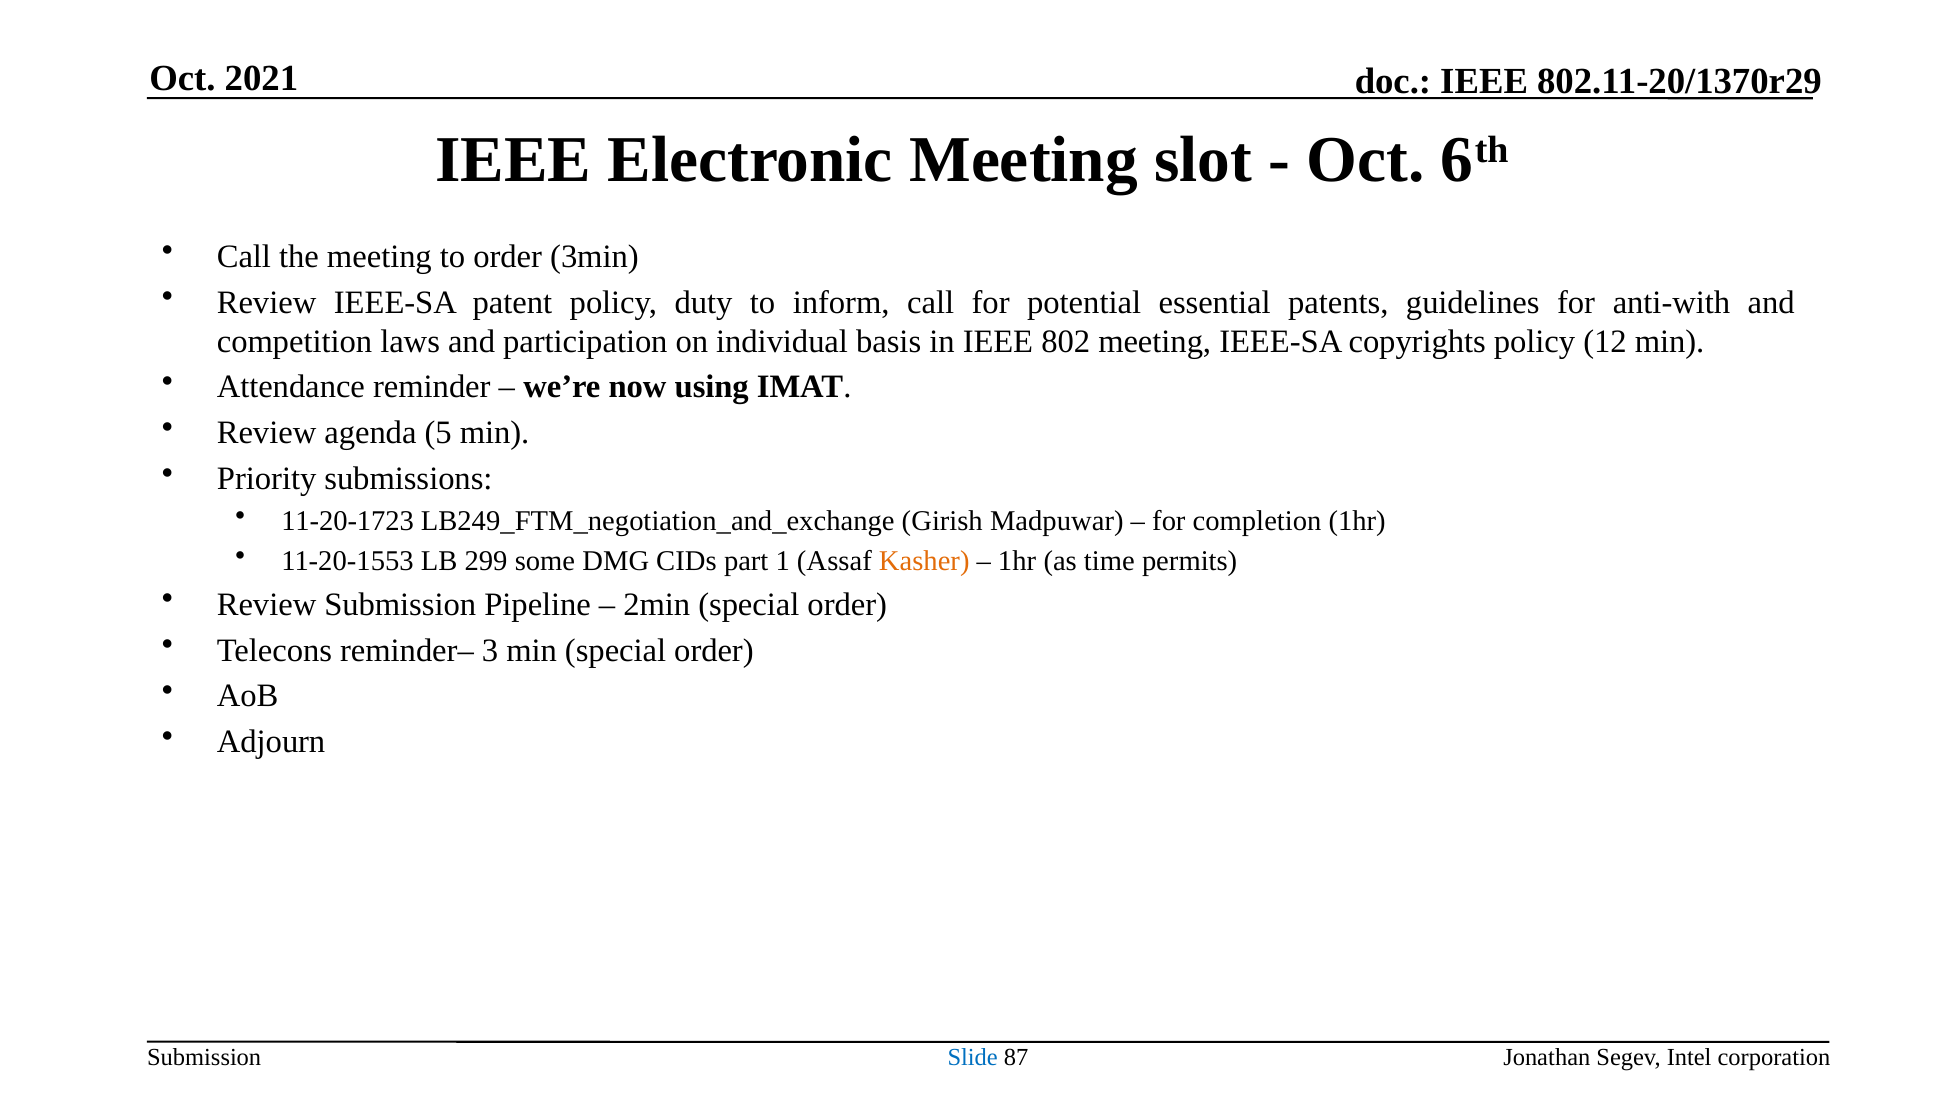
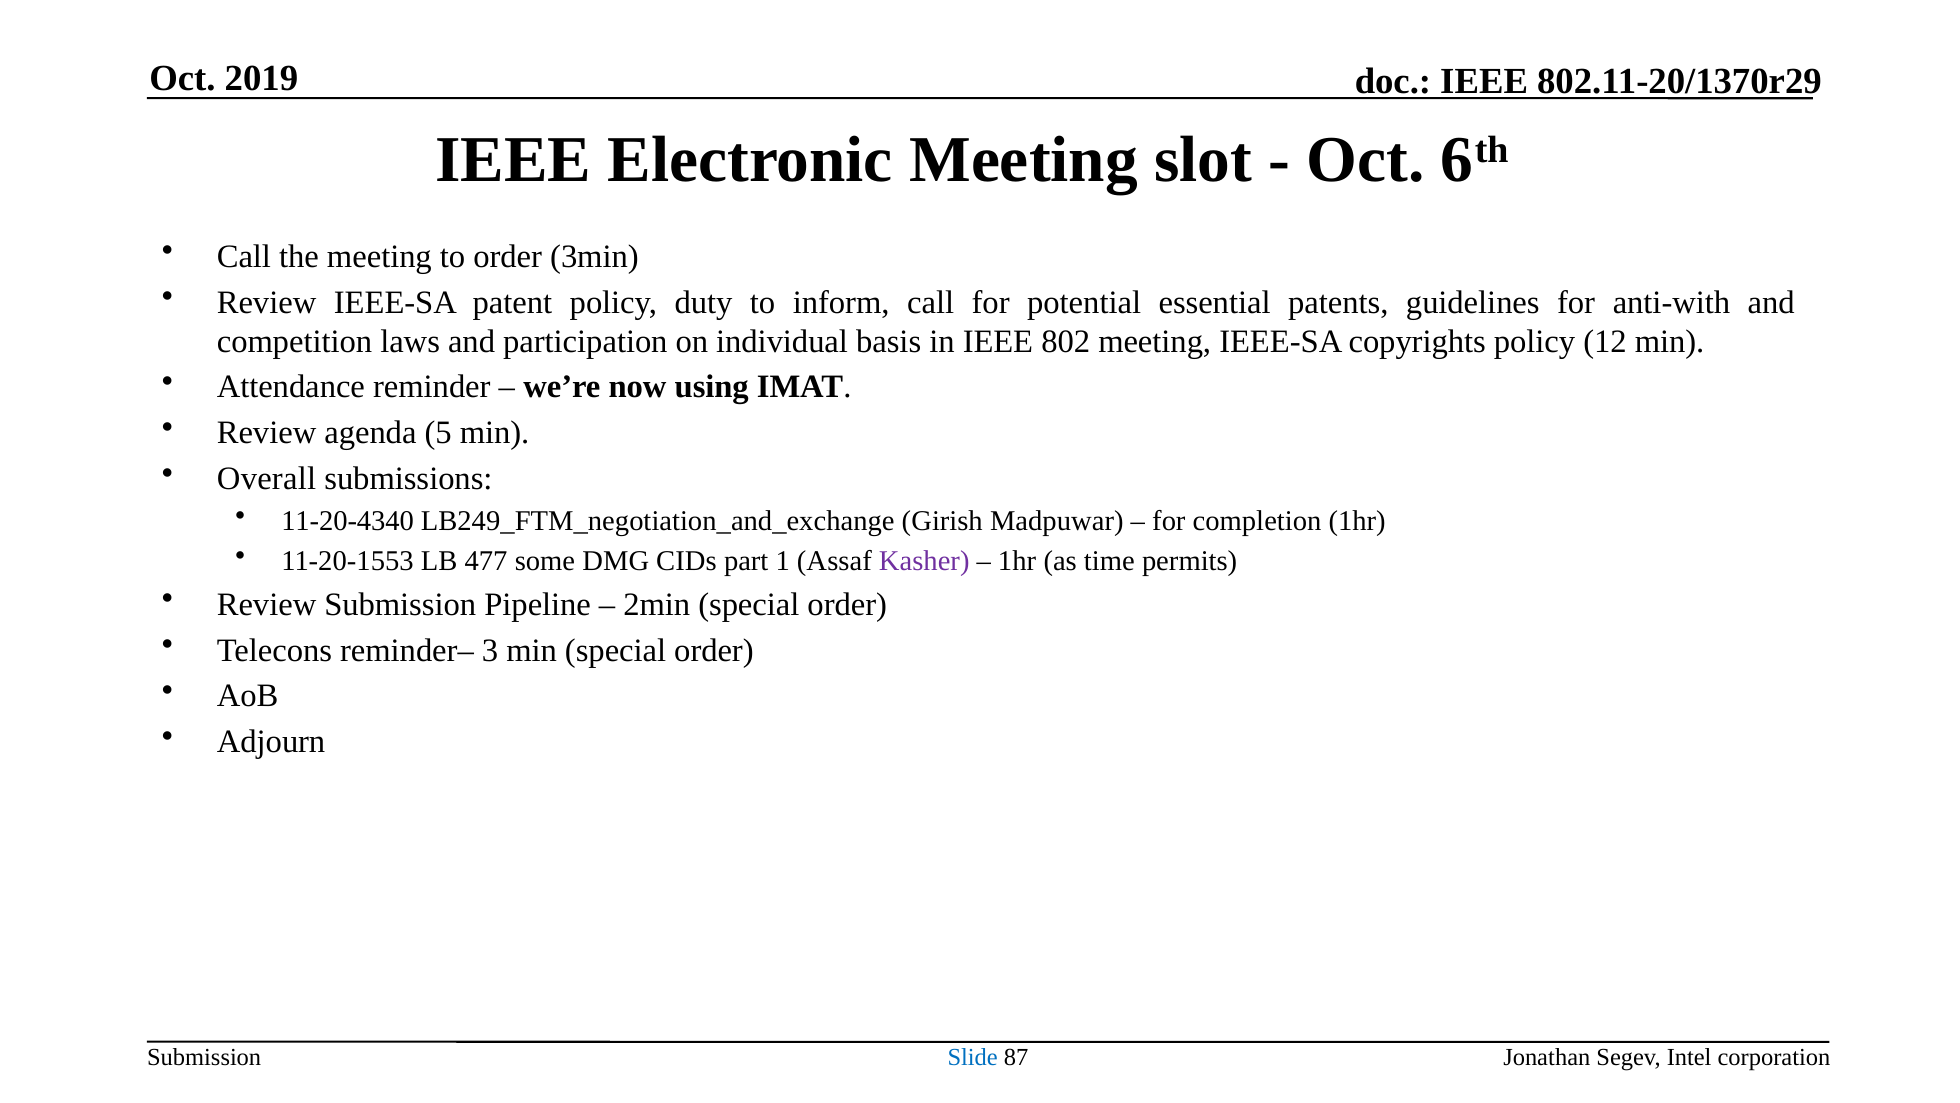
2021: 2021 -> 2019 (261, 78)
Priority: Priority -> Overall (267, 478)
11-20-1723: 11-20-1723 -> 11-20-4340 (348, 521)
299: 299 -> 477 (486, 561)
Kasher colour: orange -> purple (924, 561)
